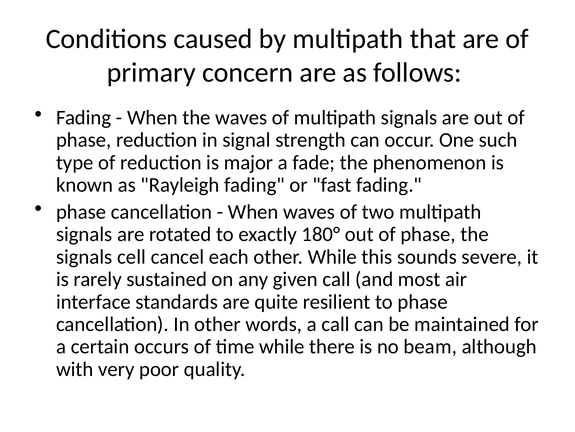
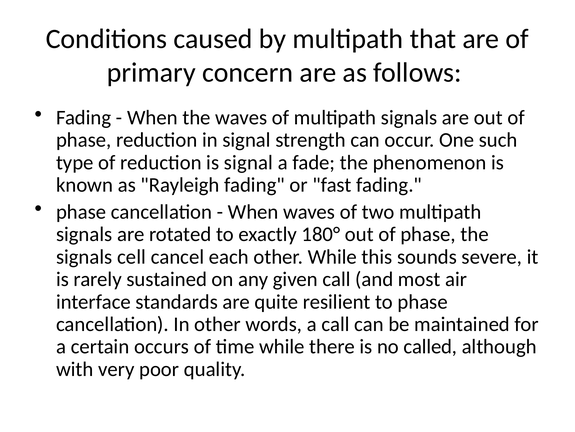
is major: major -> signal (248, 162)
beam: beam -> called (430, 346)
